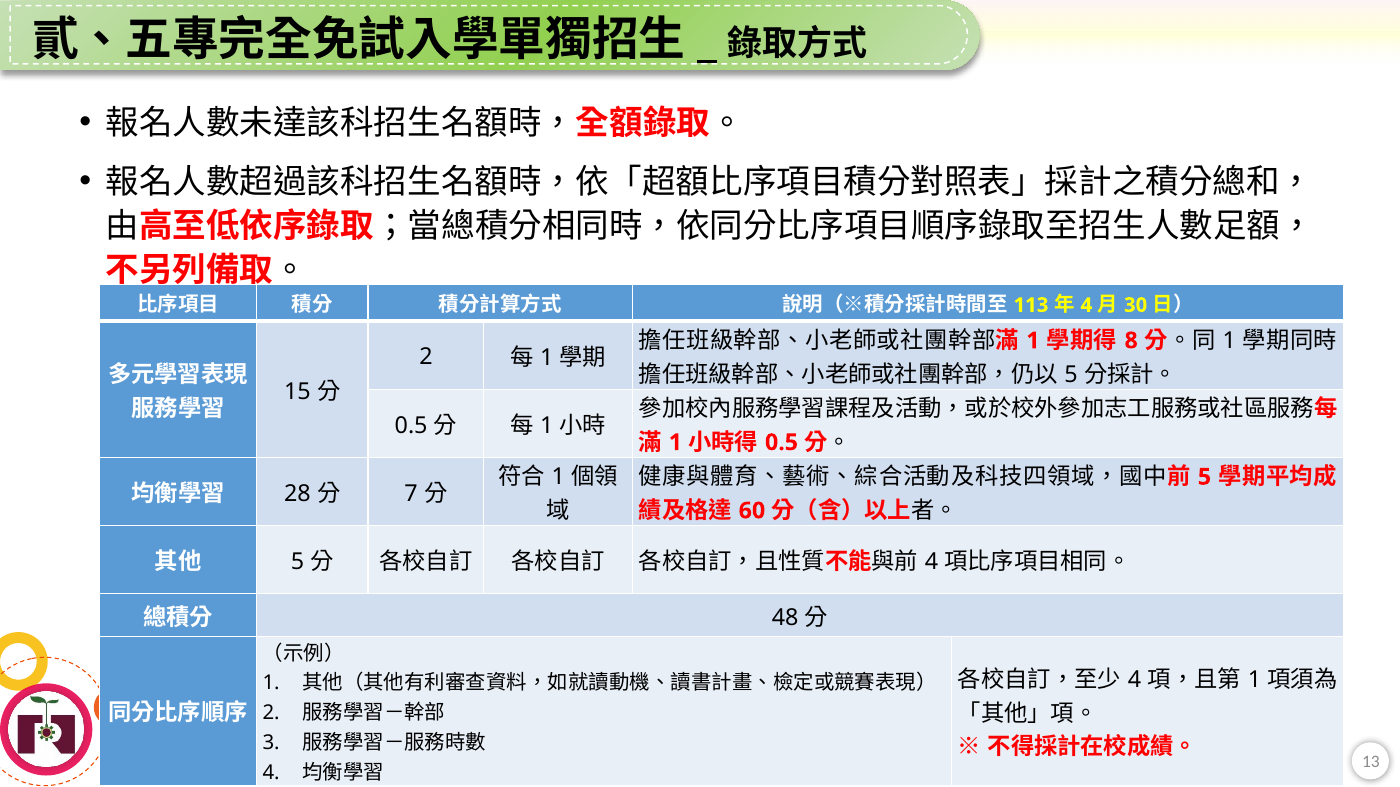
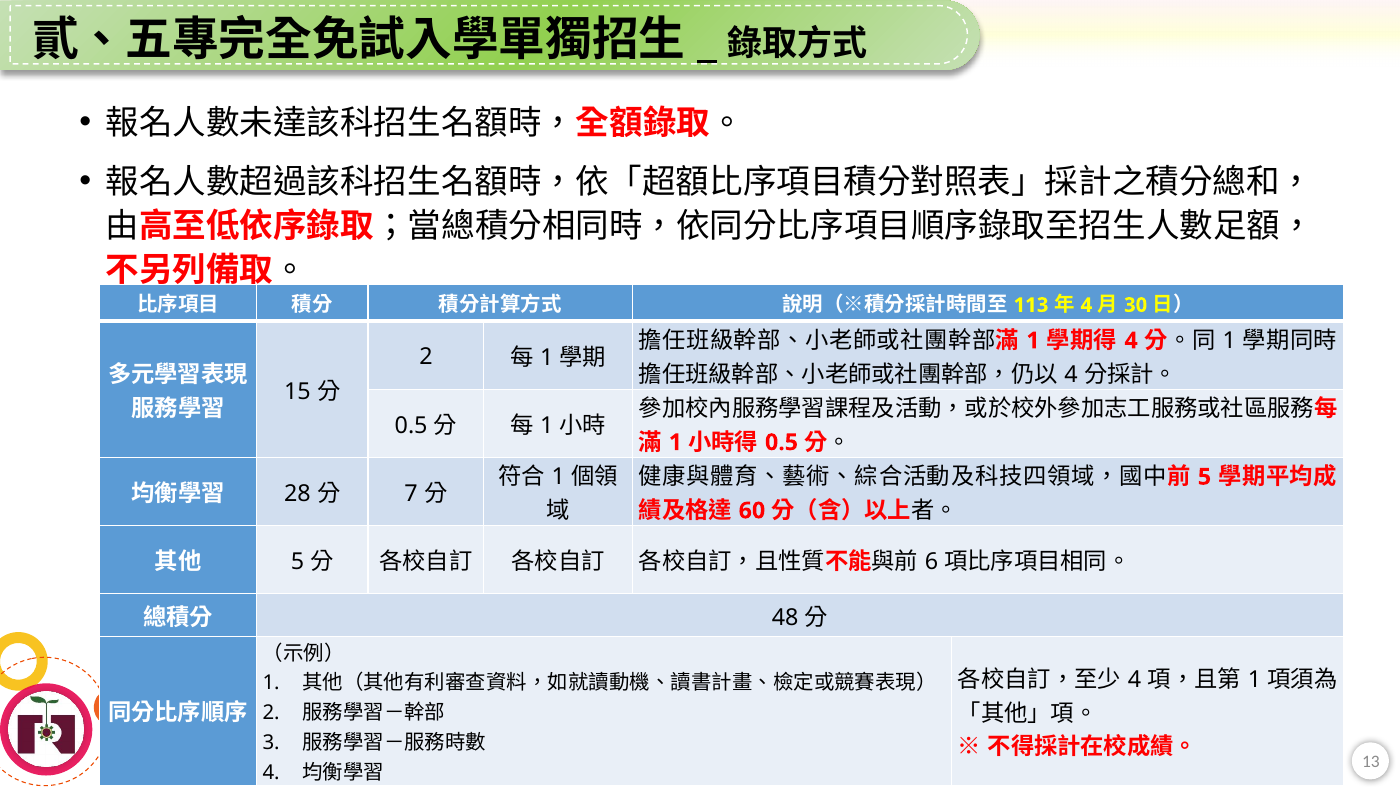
8: 8 -> 4 (1131, 341)
5: 5 -> 4 (1071, 375)
4: 4 -> 6 (931, 562)
